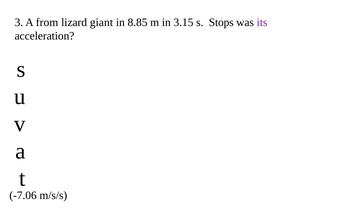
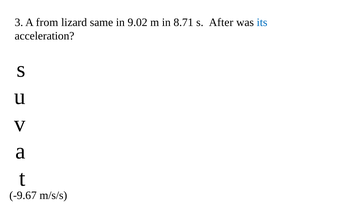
giant: giant -> same (101, 22)
8.85: 8.85 -> 9.02 (138, 22)
3.15: 3.15 -> 8.71 (183, 22)
Stops: Stops -> After (221, 22)
its colour: purple -> blue (262, 22)
-7.06: -7.06 -> -9.67 (23, 195)
